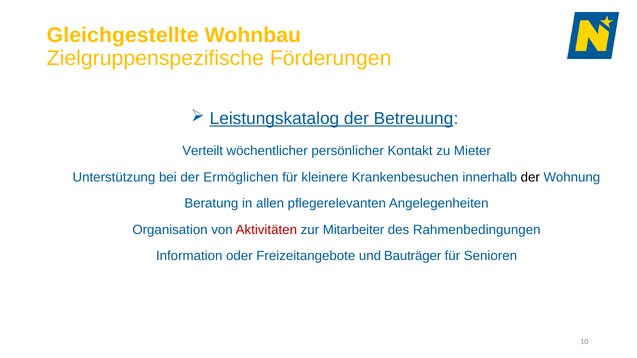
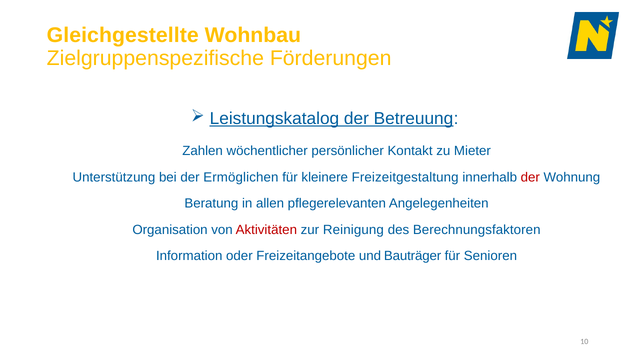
Verteilt: Verteilt -> Zahlen (203, 151)
Krankenbesuchen: Krankenbesuchen -> Freizeitgestaltung (405, 177)
der colour: black -> red (530, 177)
Mitarbeiter: Mitarbeiter -> Reinigung (353, 230)
Rahmenbedingungen: Rahmenbedingungen -> Berechnungsfaktoren (477, 230)
